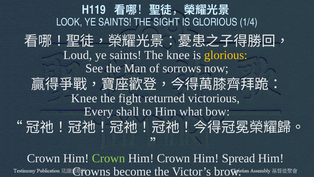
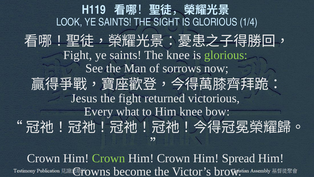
Loud: Loud -> Fight (78, 55)
glorious colour: yellow -> light green (226, 55)
Knee: Knee -> Jesus (84, 98)
shall: shall -> what (128, 111)
Him what: what -> knee (191, 111)
